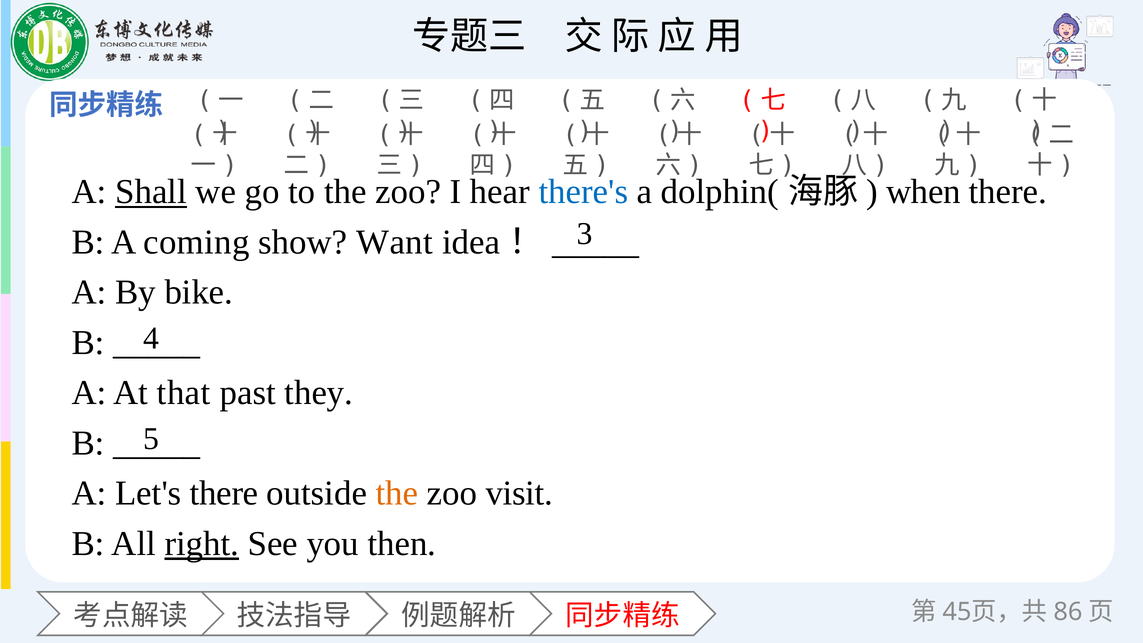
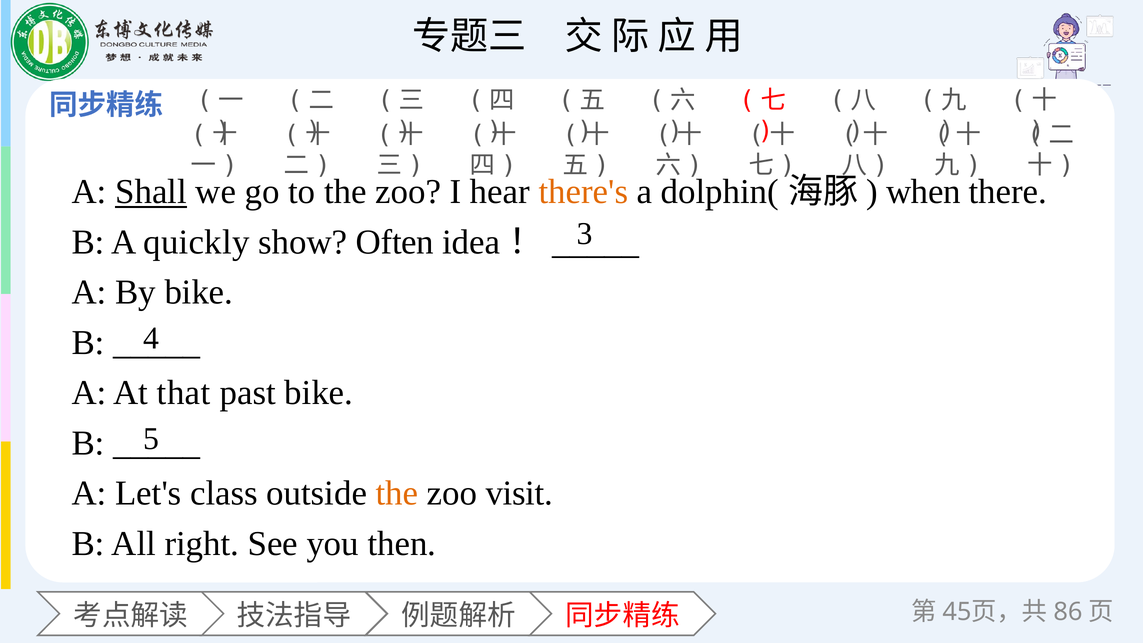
there's colour: blue -> orange (583, 192)
coming: coming -> quickly (196, 242)
Want: Want -> Often (395, 242)
past they: they -> bike (319, 393)
Let's there: there -> class (224, 493)
right underline: present -> none (202, 544)
